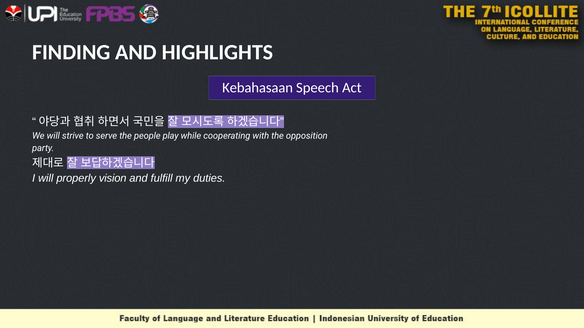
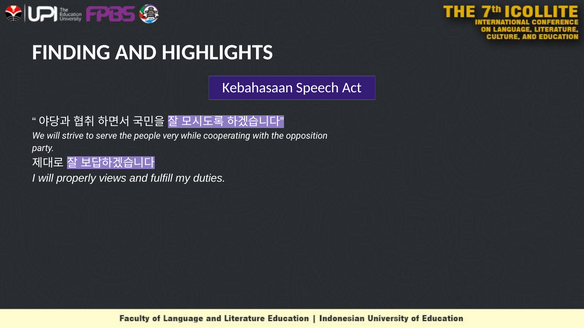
play: play -> very (171, 136)
vision: vision -> views (113, 179)
